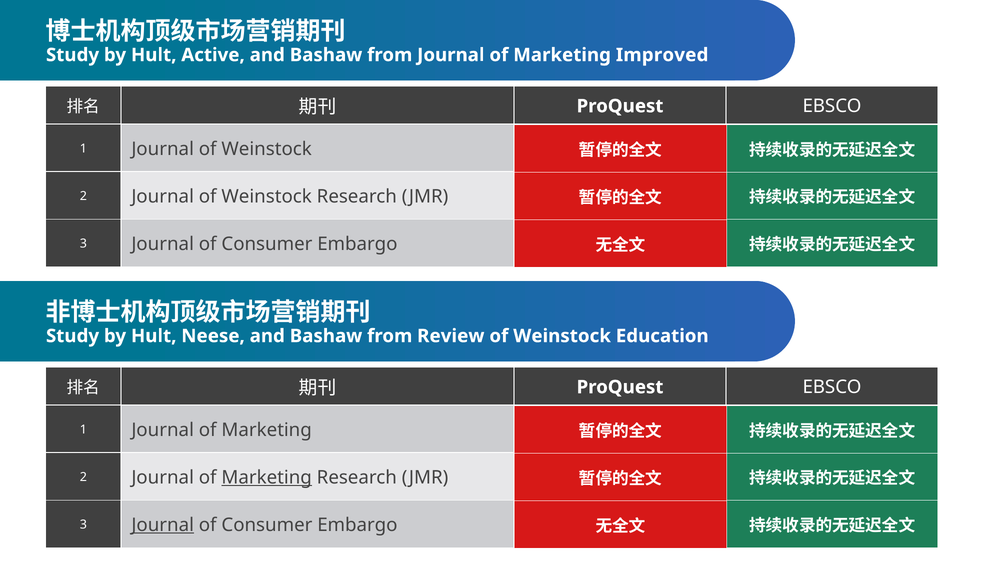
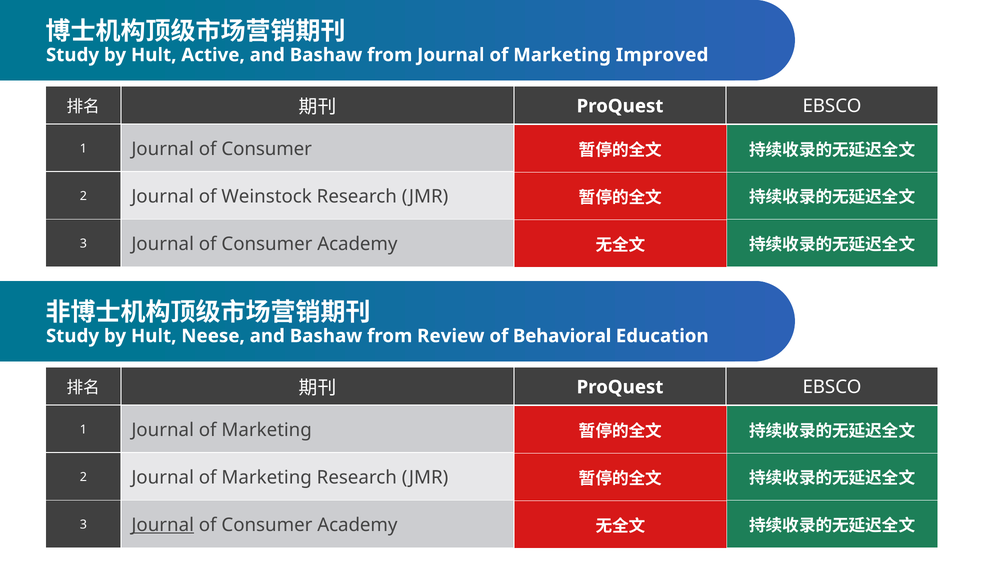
1 Journal of Weinstock: Weinstock -> Consumer (267, 149)
Embargo: Embargo -> Academy (357, 244)
Weinstock: Weinstock -> Behavioral (562, 336)
Marketing underline: present -> none (267, 477)
Embargo: Embargo -> Academy (357, 525)
